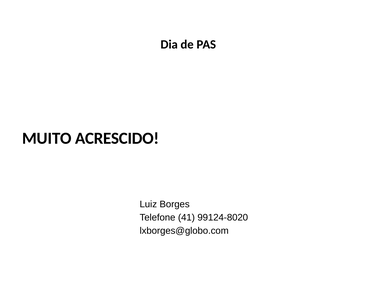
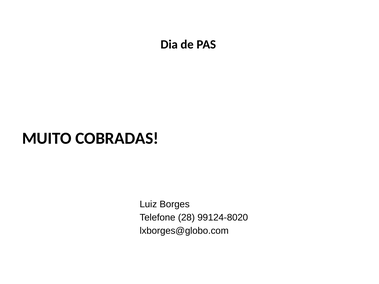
ACRESCIDO: ACRESCIDO -> COBRADAS (117, 138)
41: 41 -> 28 (186, 218)
